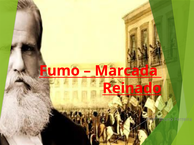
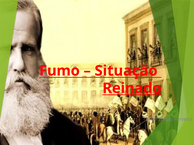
Marcada: Marcada -> Situação (126, 71)
